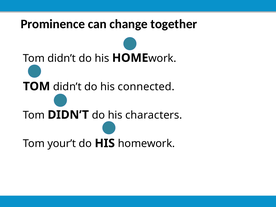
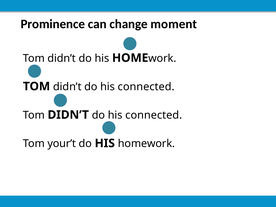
together: together -> moment (174, 24)
characters: characters -> connected (154, 115)
